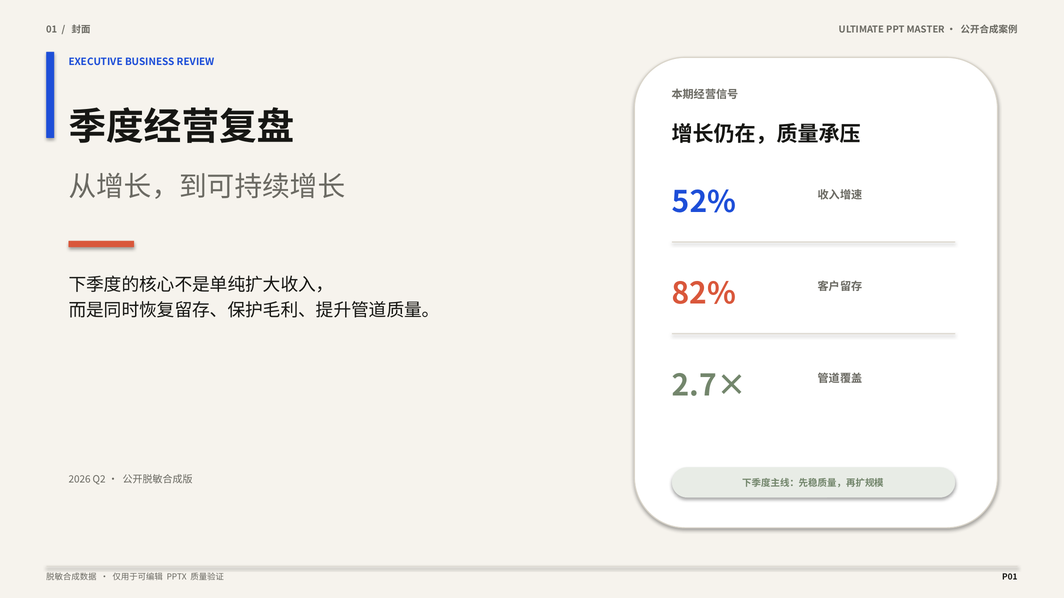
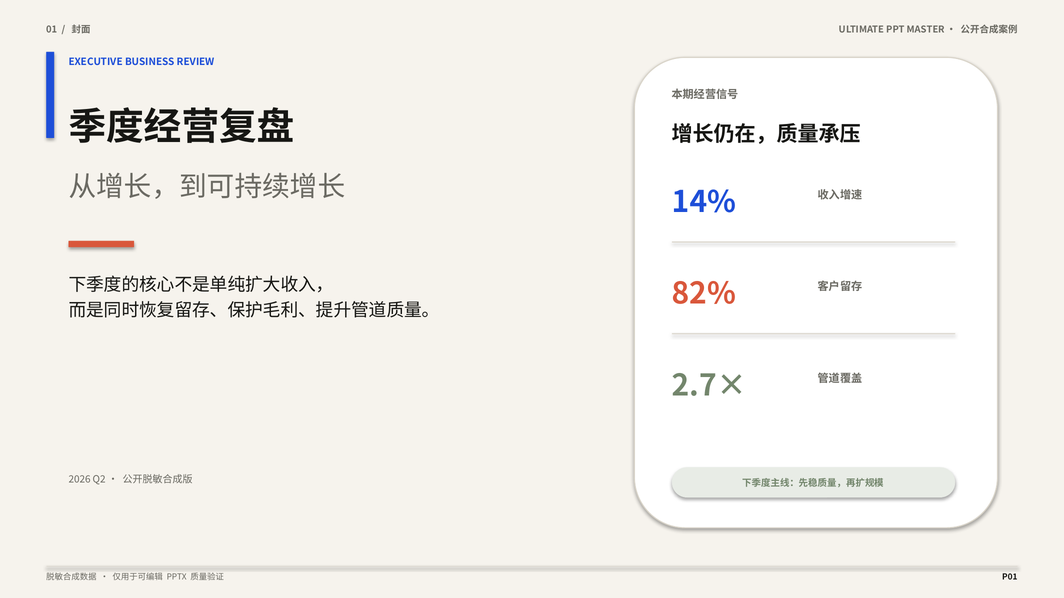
52%: 52% -> 14% (704, 202)
